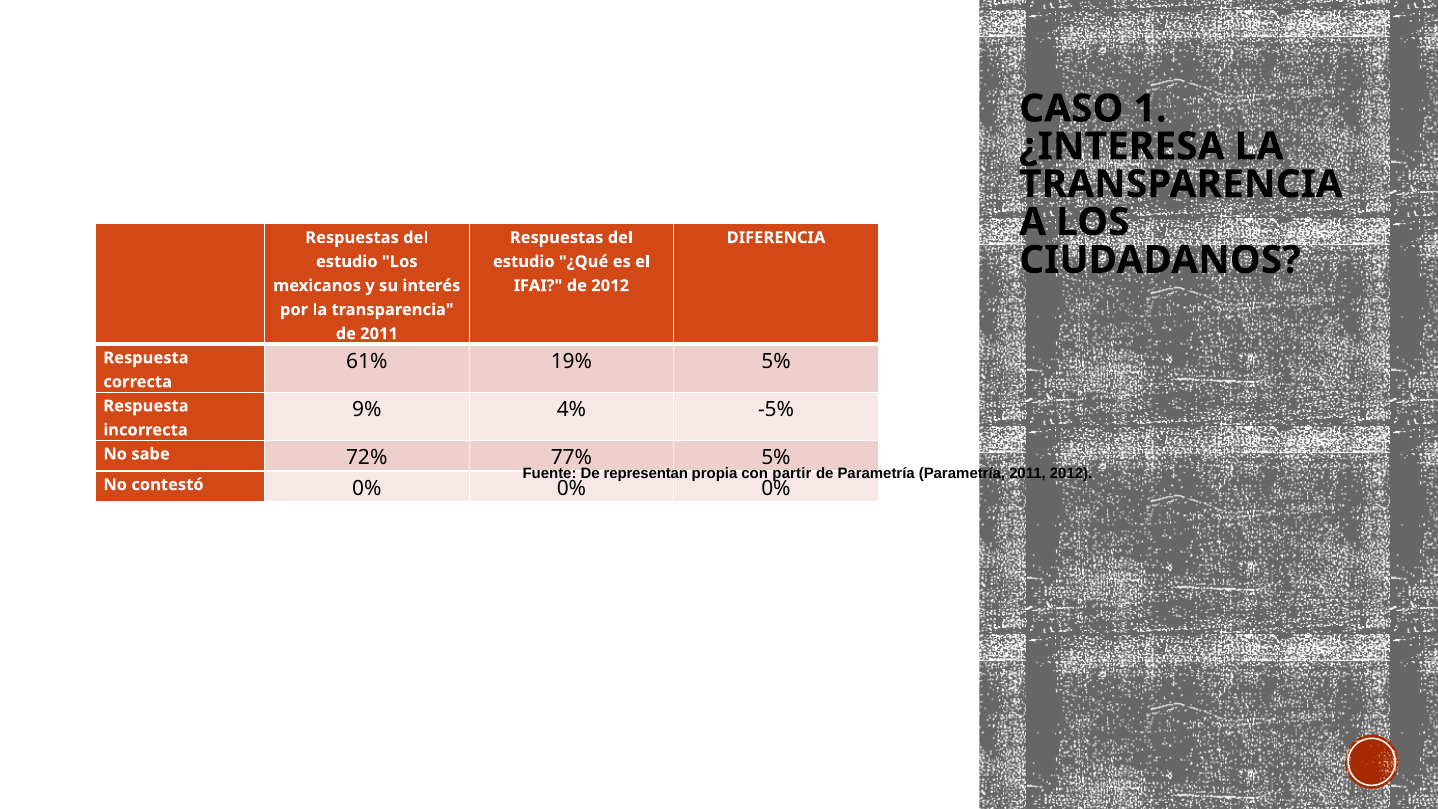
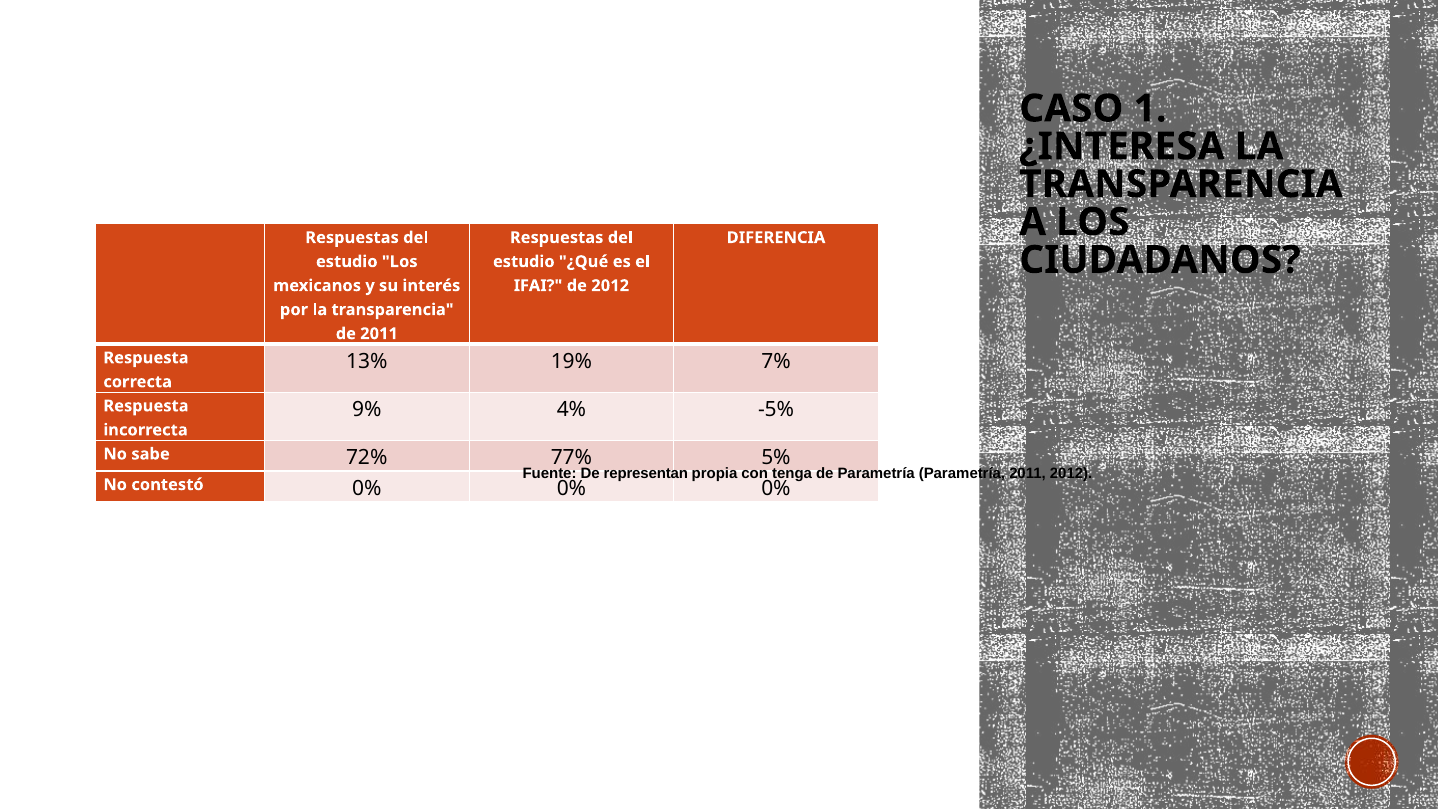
61%: 61% -> 13% (367, 362)
19% 5%: 5% -> 7% (776, 362)
partir: partir -> tenga (792, 473)
